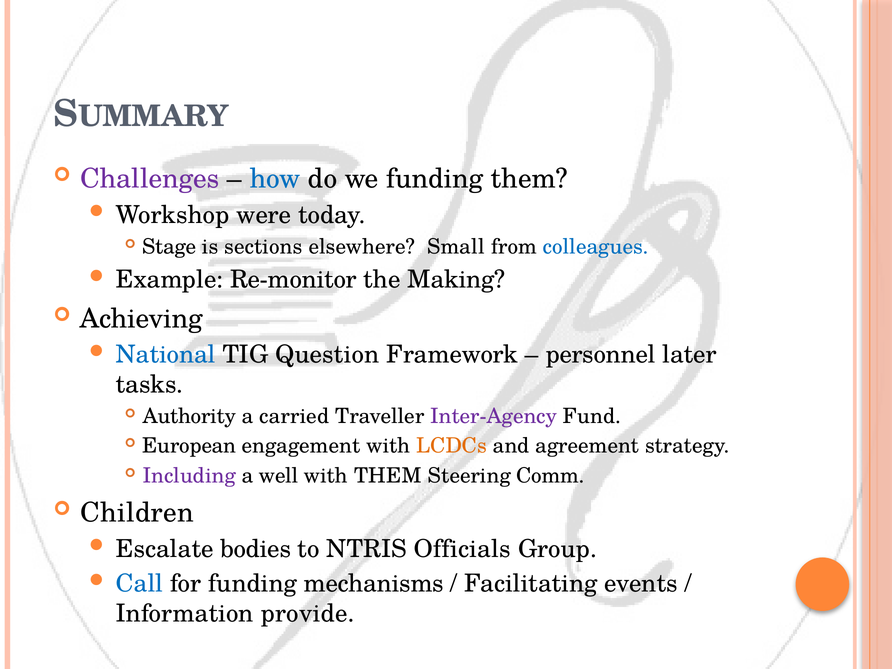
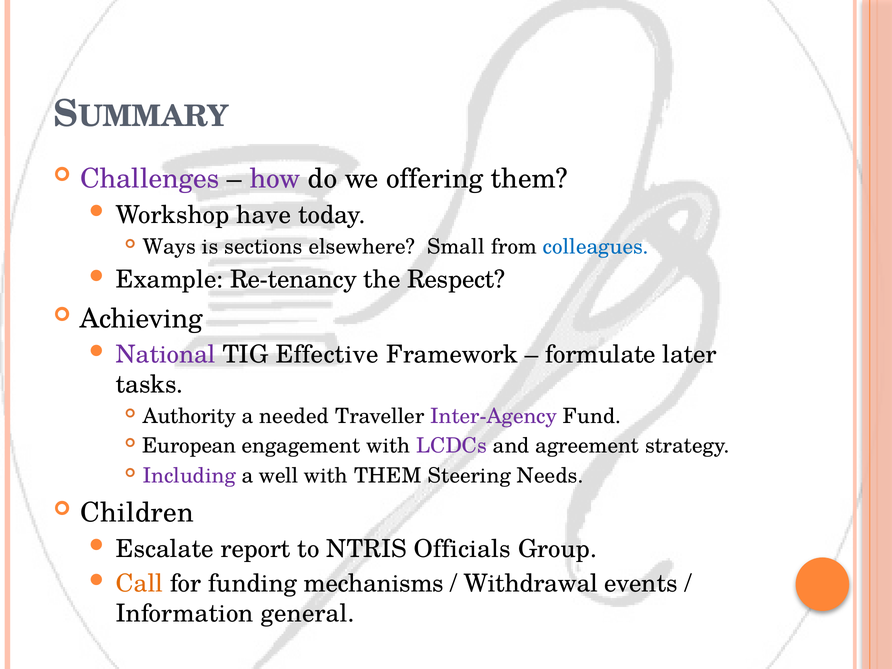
how colour: blue -> purple (275, 179)
we funding: funding -> offering (435, 179)
were: were -> have (264, 215)
Stage: Stage -> Ways (169, 247)
Re-monitor: Re-monitor -> Re-tenancy (293, 280)
Making: Making -> Respect (456, 280)
National colour: blue -> purple (166, 355)
Question: Question -> Effective (327, 355)
personnel: personnel -> formulate (601, 355)
carried: carried -> needed (294, 416)
LCDCs colour: orange -> purple (452, 446)
Comm: Comm -> Needs (550, 476)
bodies: bodies -> report (256, 549)
Call colour: blue -> orange (139, 584)
Facilitating: Facilitating -> Withdrawal (531, 584)
provide: provide -> general (308, 614)
